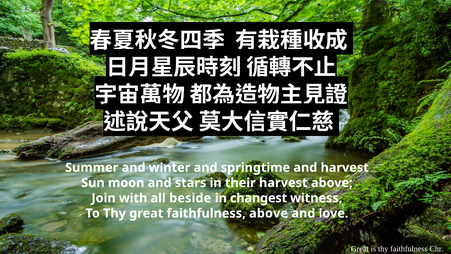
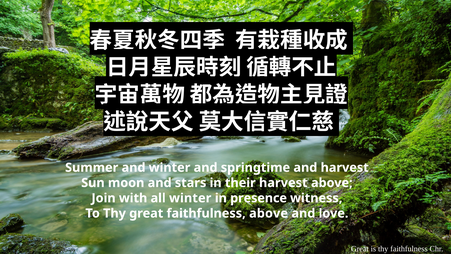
all beside: beside -> winter (190, 198)
changest: changest -> presence (259, 198)
